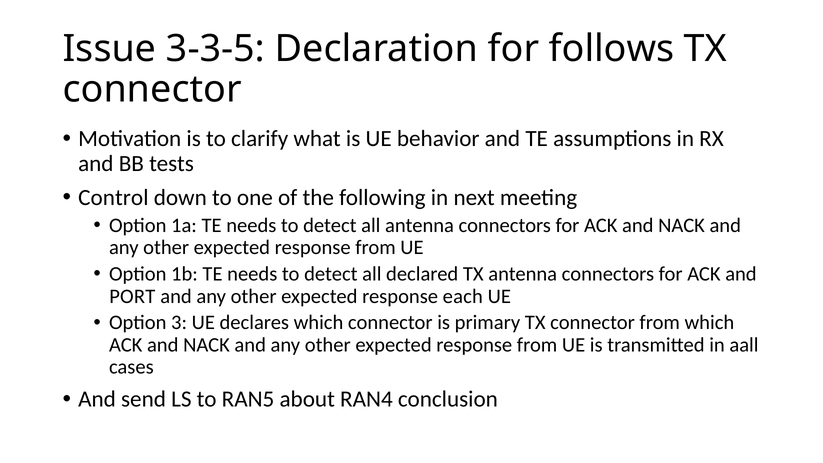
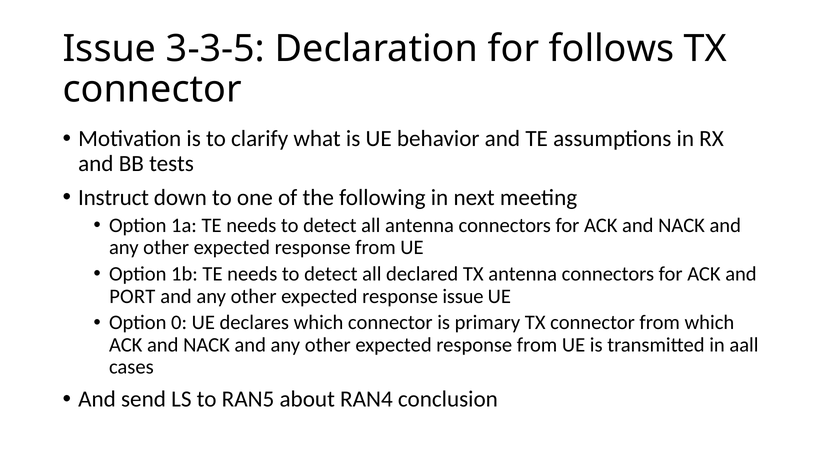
Control: Control -> Instruct (114, 197)
response each: each -> issue (463, 296)
3: 3 -> 0 (179, 323)
